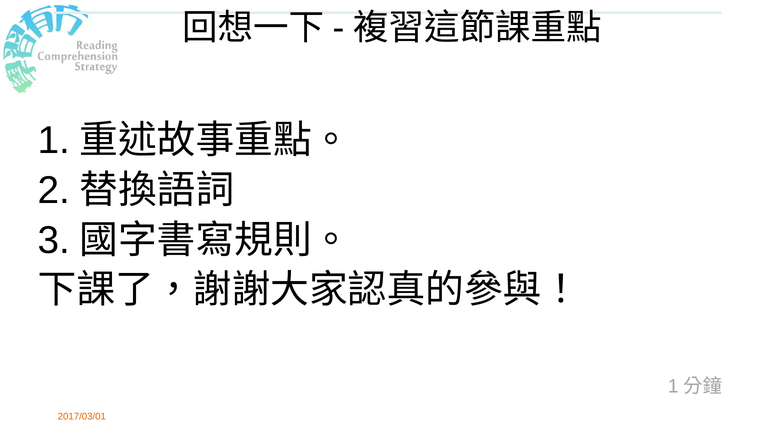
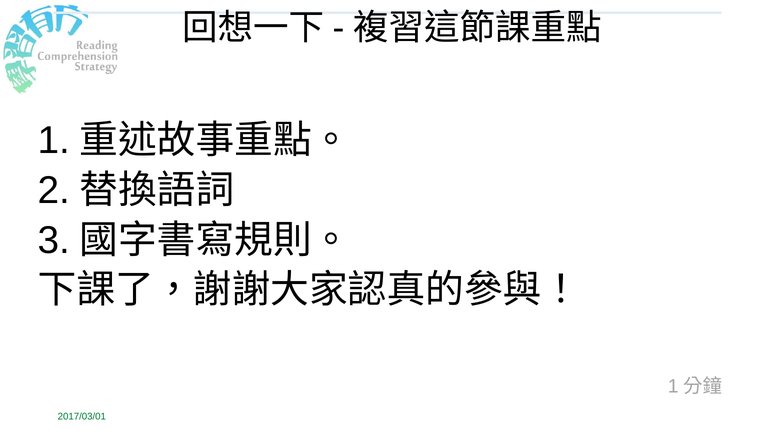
2017/03/01 colour: orange -> green (82, 416)
